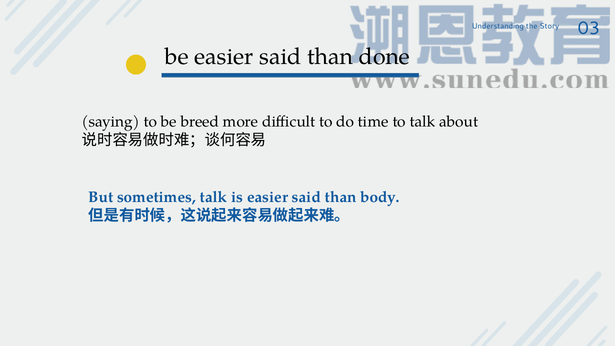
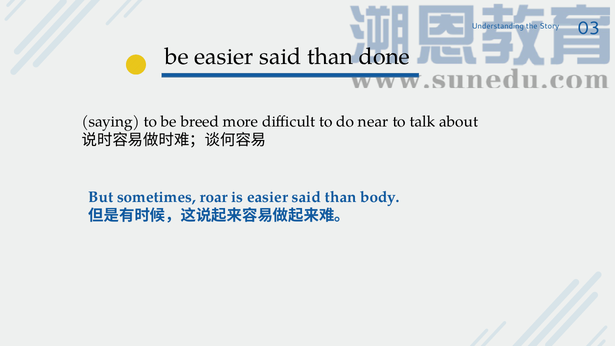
time: time -> near (373, 122)
sometimes talk: talk -> roar (214, 197)
